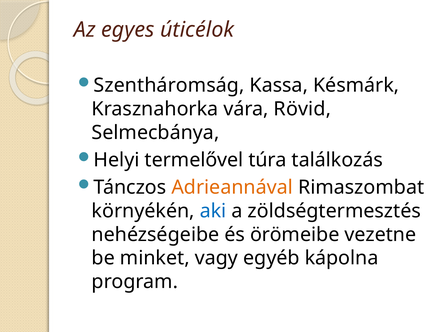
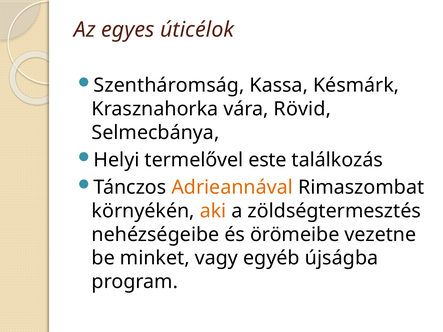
túra: túra -> este (268, 160)
aki colour: blue -> orange (213, 211)
kápolna: kápolna -> újságba (342, 258)
